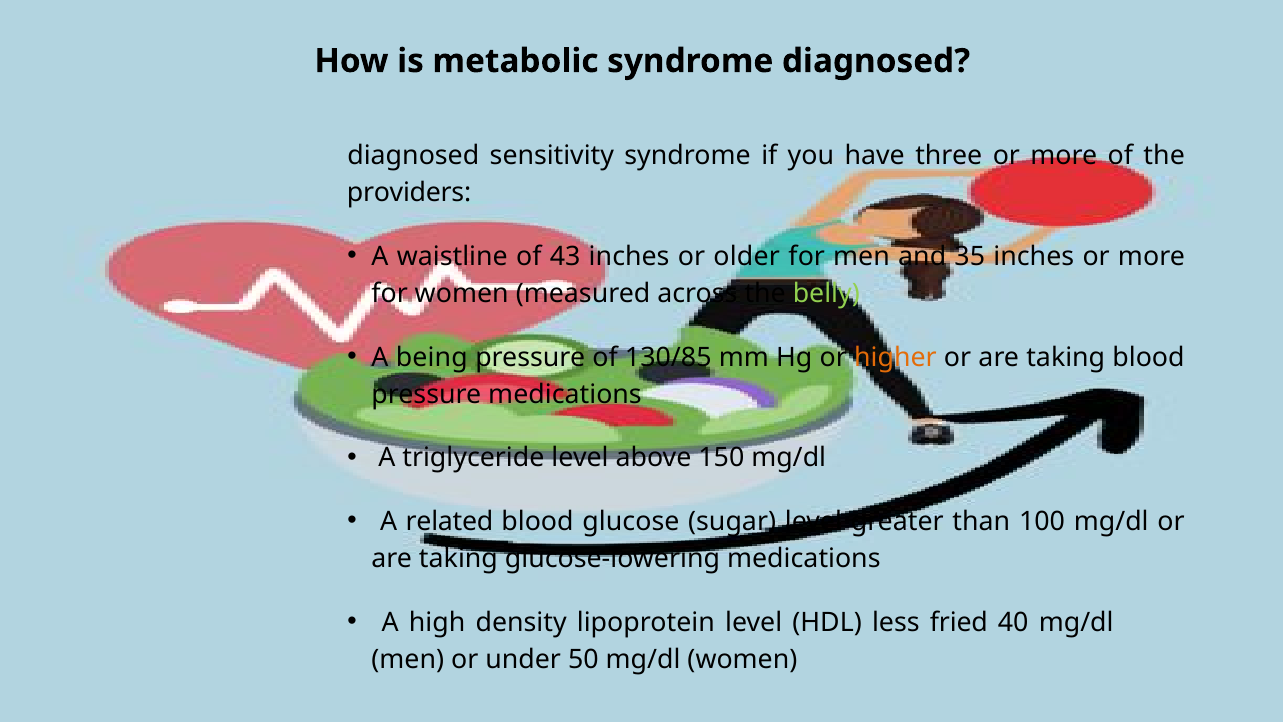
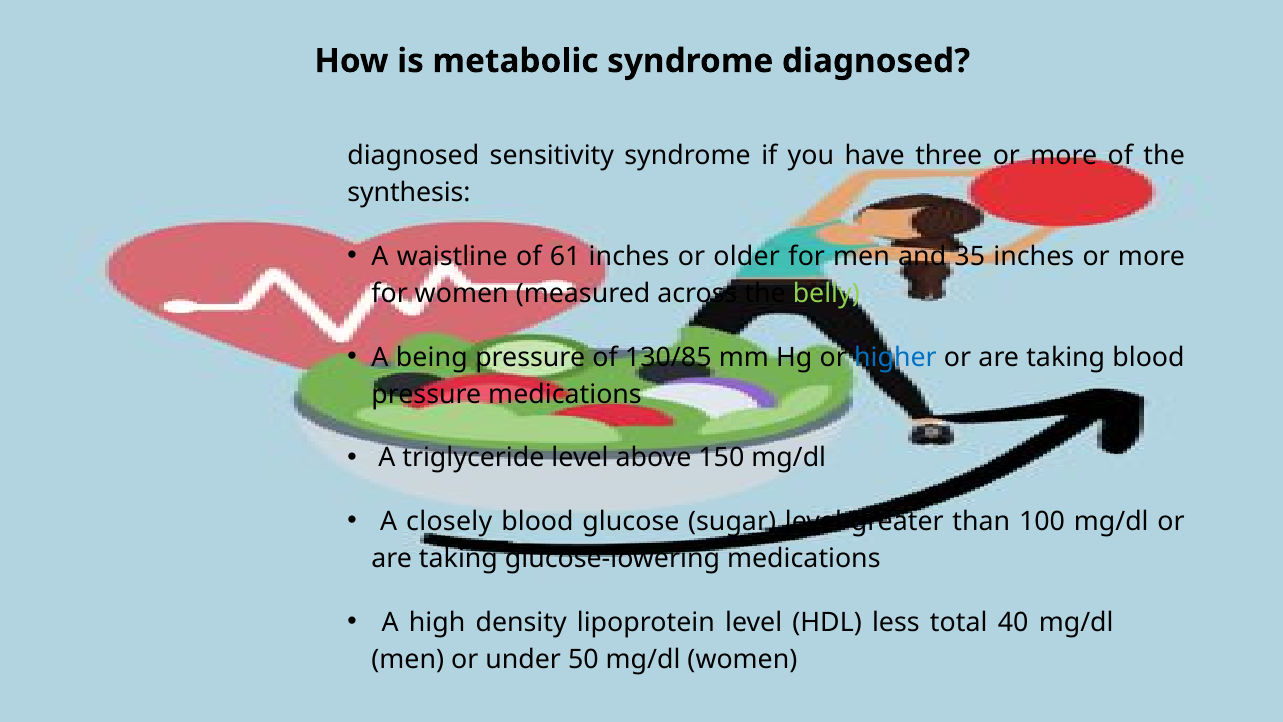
providers: providers -> synthesis (409, 193)
43: 43 -> 61 (565, 257)
higher colour: orange -> blue (895, 357)
related: related -> closely (449, 521)
fried: fried -> total (959, 622)
